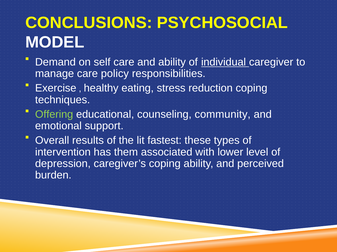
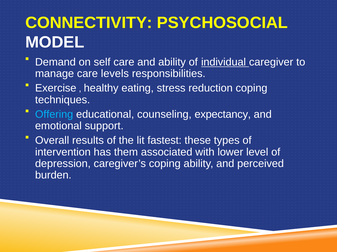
CONCLUSIONS: CONCLUSIONS -> CONNECTIVITY (89, 23)
policy: policy -> levels (115, 74)
Offering colour: light green -> light blue (54, 115)
community: community -> expectancy (223, 115)
